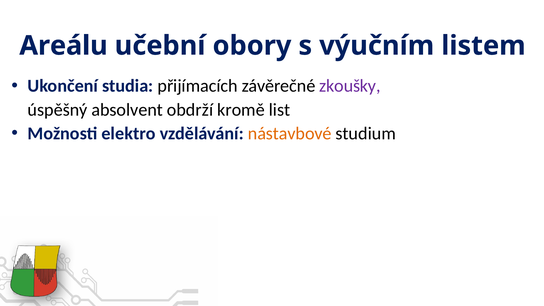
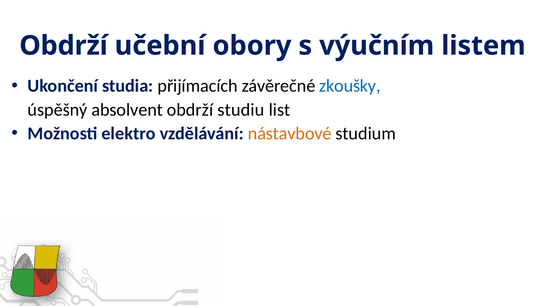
Areálu: Areálu -> Obdrží (64, 46)
zkoušky colour: purple -> blue (350, 86)
kromě: kromě -> studiu (241, 110)
